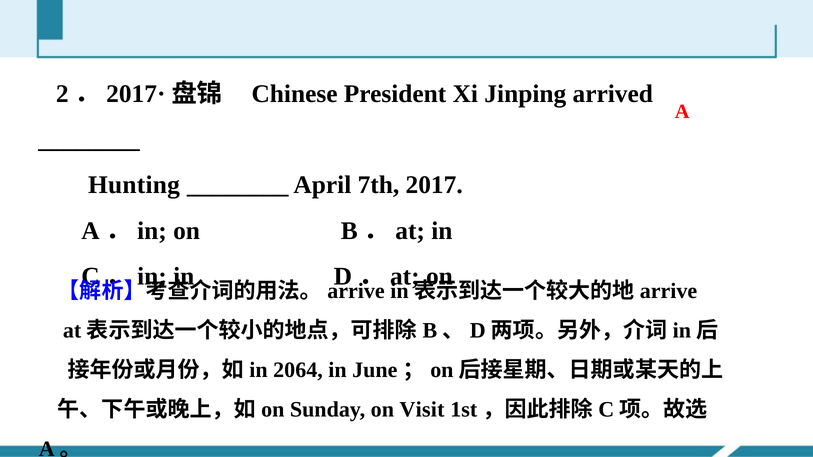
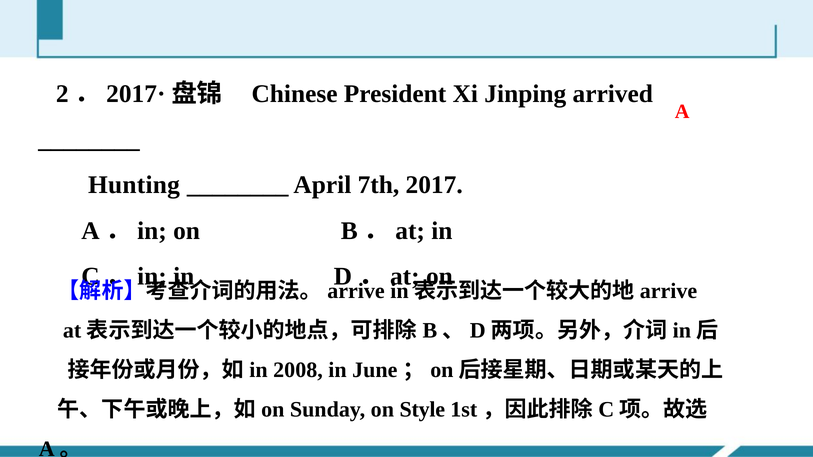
2064: 2064 -> 2008 (298, 370)
Visit: Visit -> Style (422, 410)
